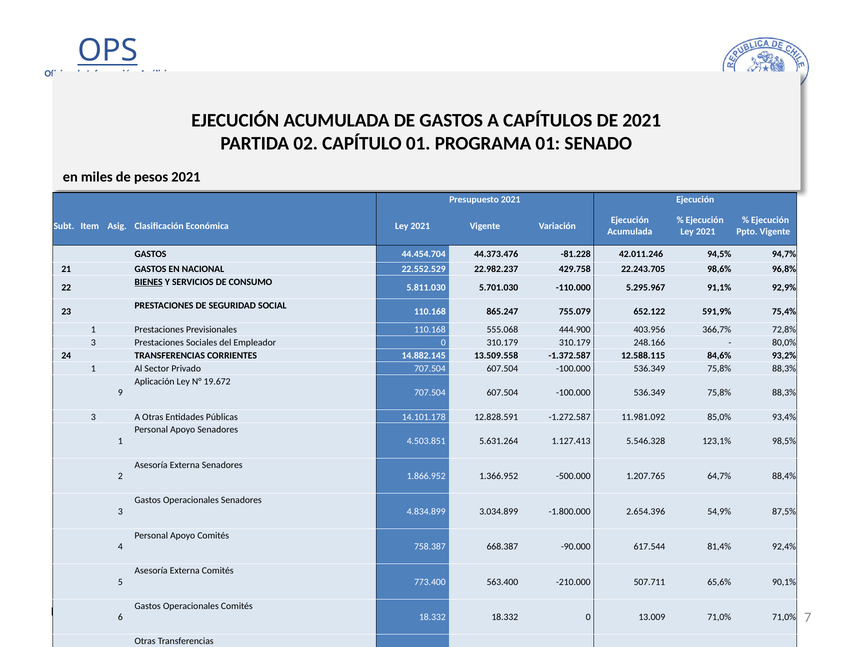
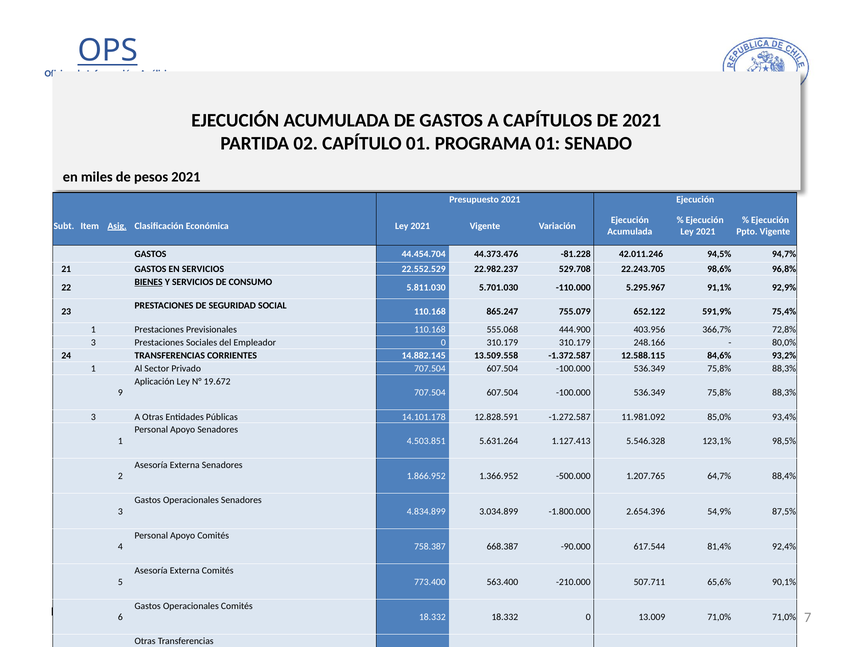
Asig underline: none -> present (117, 226)
EN NACIONAL: NACIONAL -> SERVICIOS (203, 269)
429.758: 429.758 -> 529.708 (575, 269)
